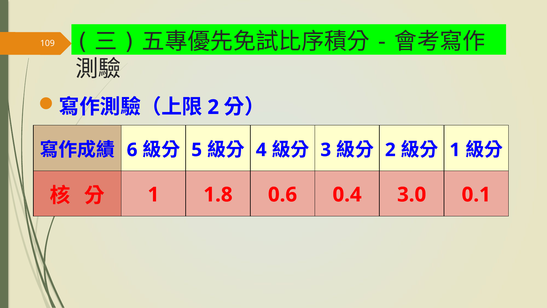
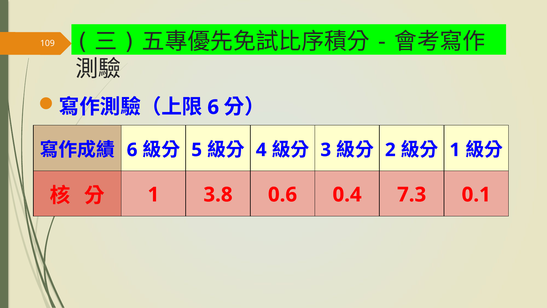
2: 2 -> 6 (213, 107)
1.8: 1.8 -> 3.8 (218, 194)
3.0: 3.0 -> 7.3 (412, 194)
